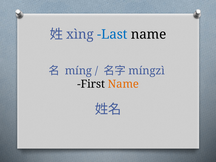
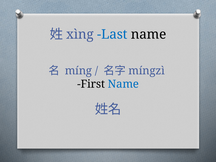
Name colour: orange -> blue (123, 84)
